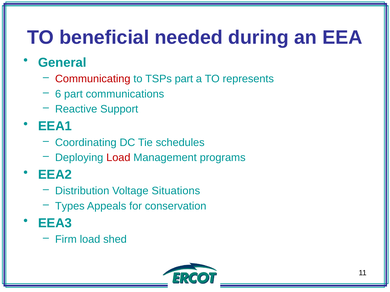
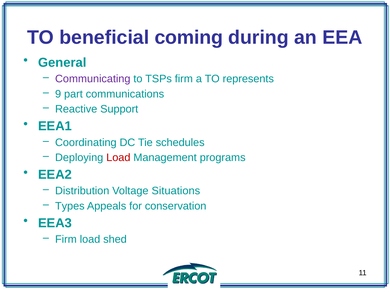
needed: needed -> coming (189, 37)
Communicating colour: red -> purple (93, 79)
TSPs part: part -> firm (184, 79)
6: 6 -> 9 (58, 94)
